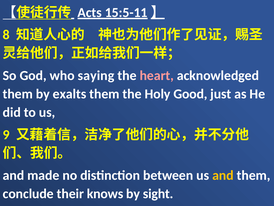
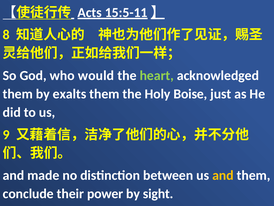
saying: saying -> would (96, 75)
heart colour: pink -> light green (157, 75)
Good: Good -> Boise (190, 94)
knows: knows -> power (105, 193)
